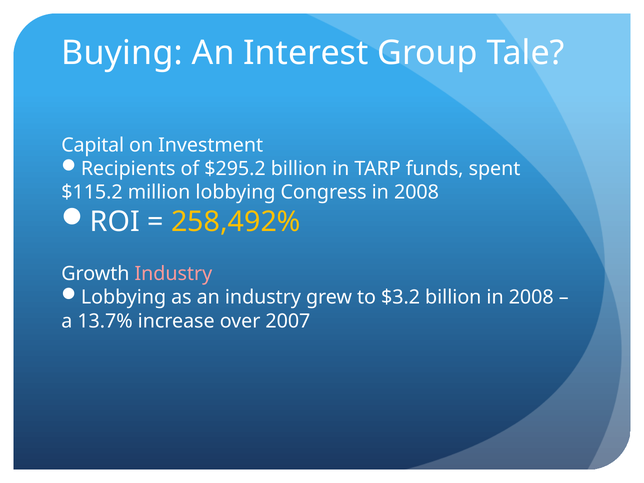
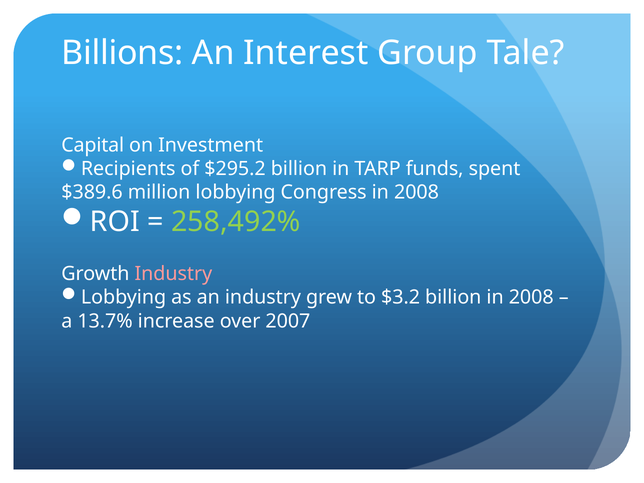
Buying: Buying -> Billions (122, 53)
$115.2: $115.2 -> $389.6 (92, 192)
258,492% colour: yellow -> light green (236, 222)
